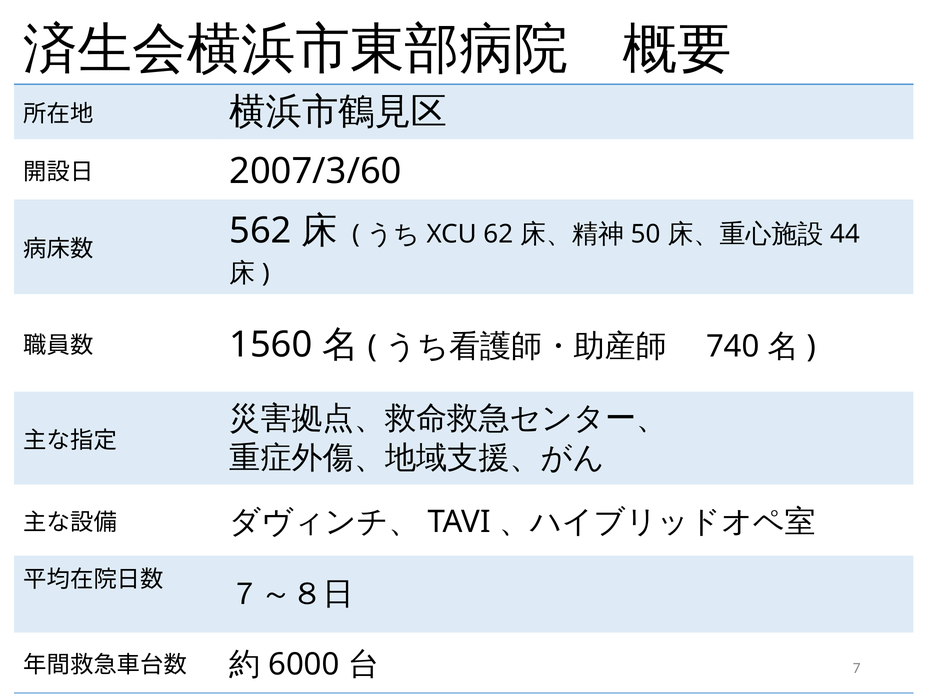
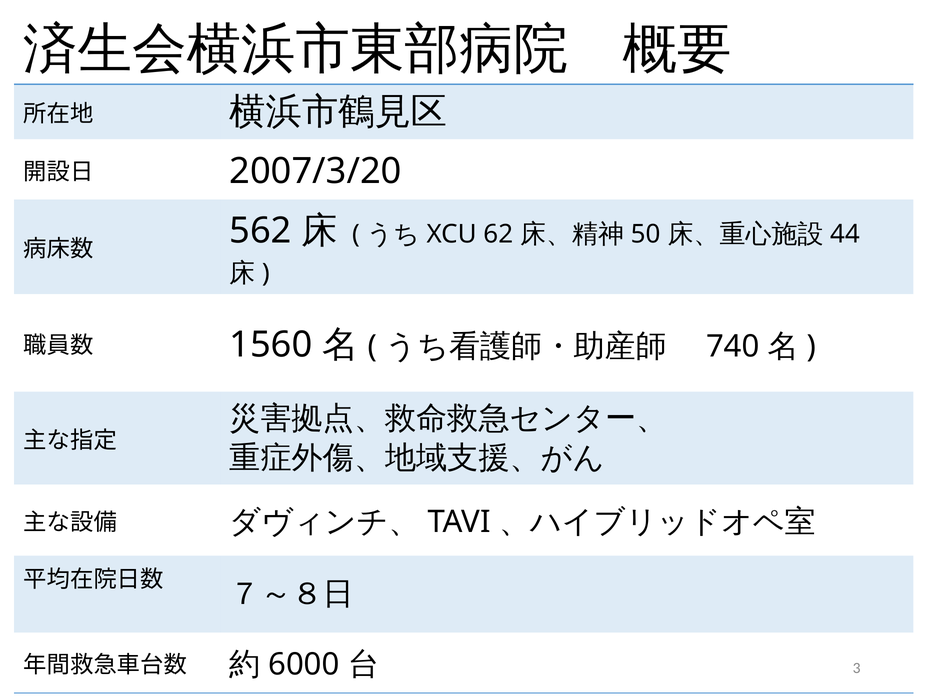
2007/3/60: 2007/3/60 -> 2007/3/20 (316, 172)
7: 7 -> 3 (857, 669)
